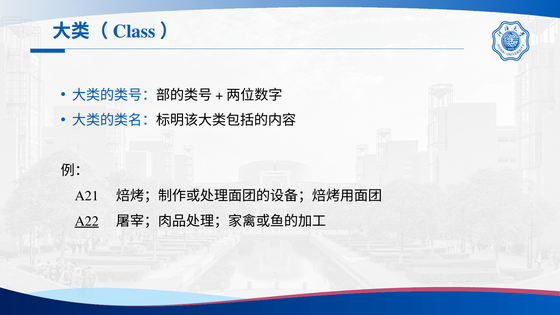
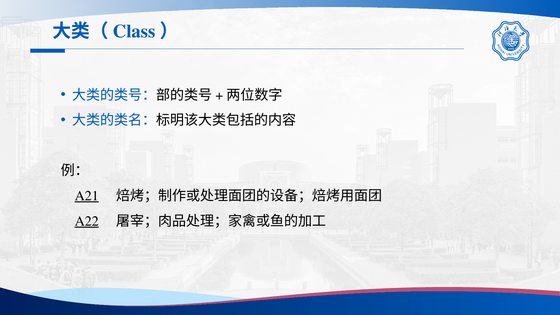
A21 underline: none -> present (87, 196)
